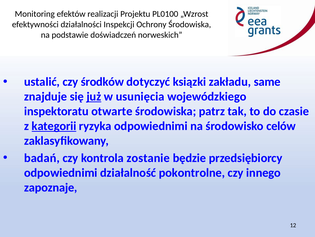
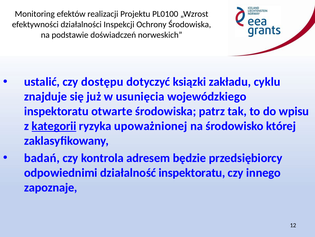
środków: środków -> dostępu (102, 82)
same: same -> cyklu (267, 82)
już underline: present -> none (94, 96)
czasie: czasie -> wpisu (294, 111)
ryzyka odpowiednimi: odpowiednimi -> upoważnionej (151, 126)
celów: celów -> której (281, 126)
zostanie: zostanie -> adresem (148, 158)
działalność pokontrolne: pokontrolne -> inspektoratu (192, 172)
